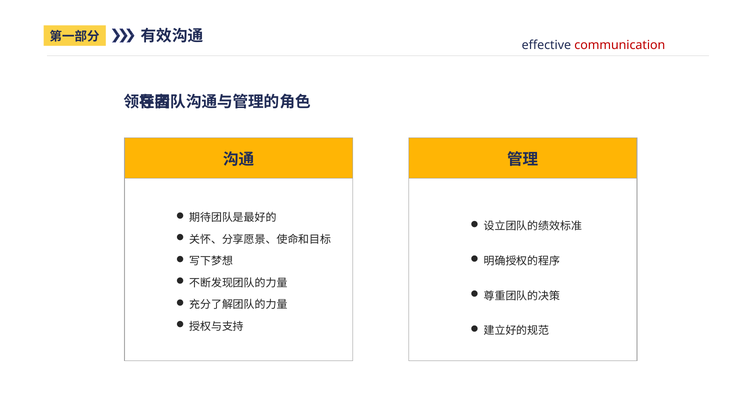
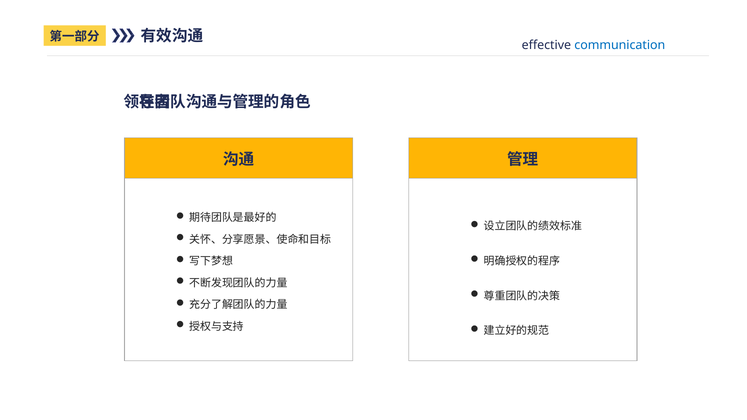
communication colour: red -> blue (620, 45)
